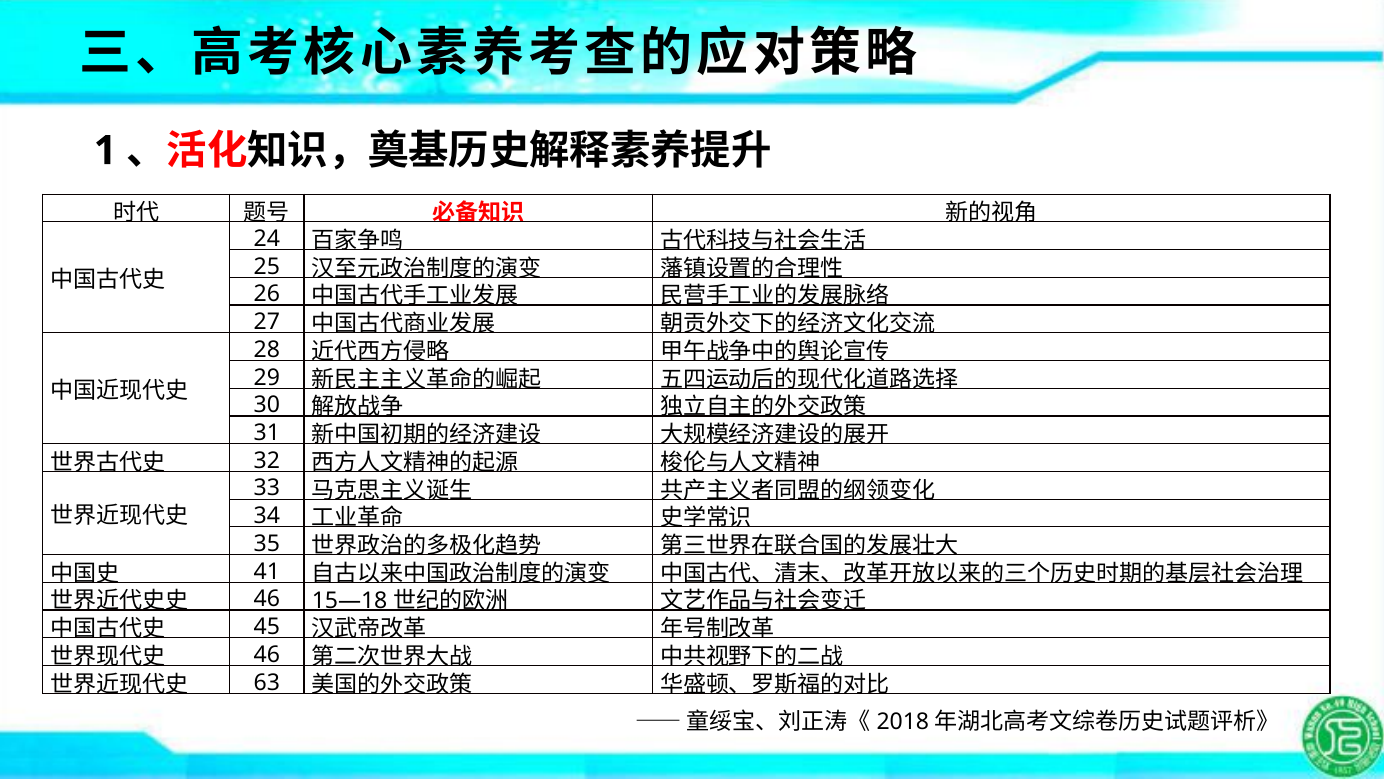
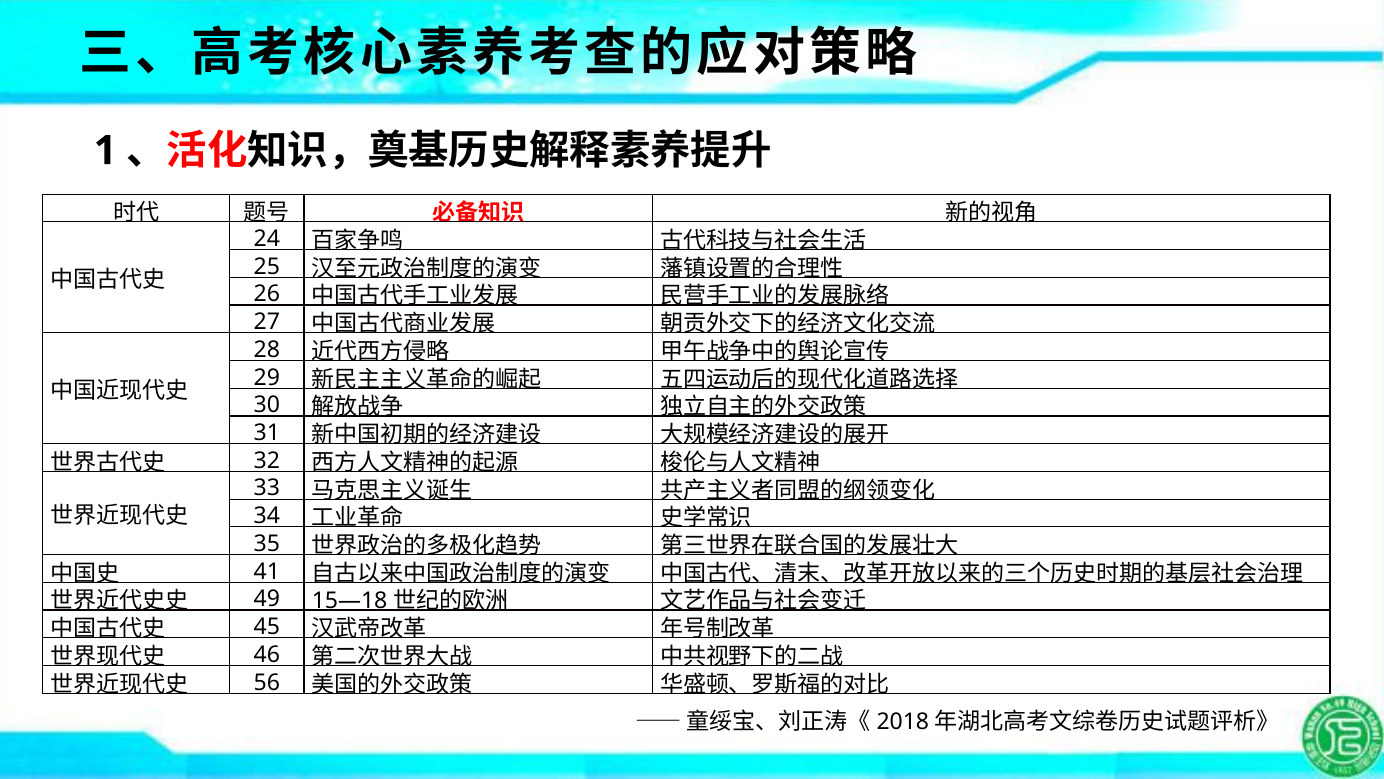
46: 46 -> 49 (267, 599)
63: 63 -> 56 (267, 682)
